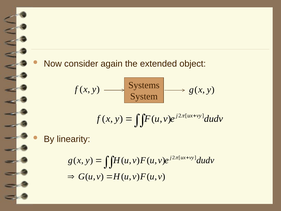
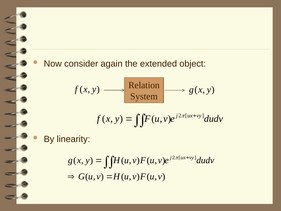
Systems: Systems -> Relation (144, 85)
